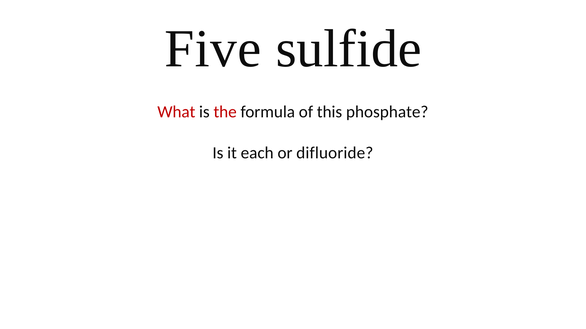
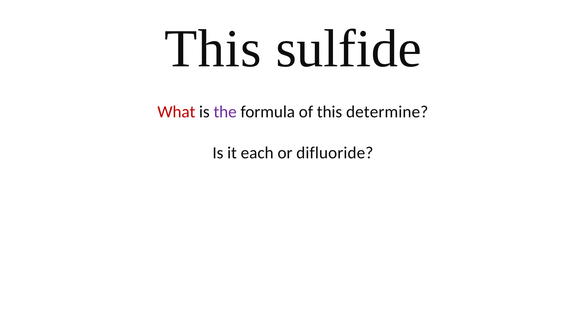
Five: Five -> This (213, 49)
the colour: red -> purple (225, 112)
phosphate: phosphate -> determine (387, 112)
